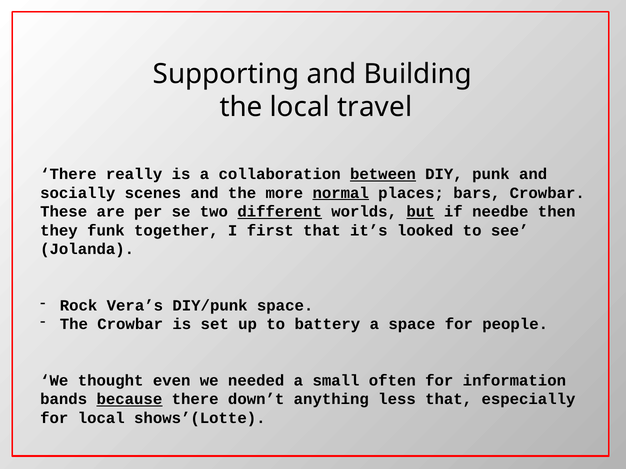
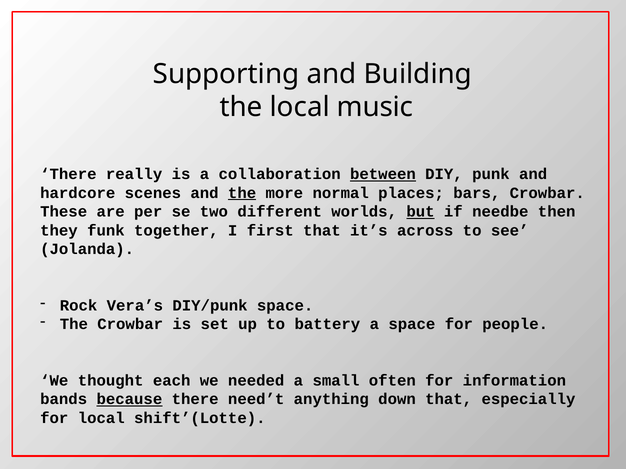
travel: travel -> music (375, 107)
socially: socially -> hardcore (78, 193)
the underline: none -> present (242, 193)
normal underline: present -> none (341, 193)
different underline: present -> none (280, 212)
looked: looked -> across (425, 231)
even: even -> each (172, 381)
down’t: down’t -> need’t (256, 400)
less: less -> down (397, 400)
shows’(Lotte: shows’(Lotte -> shift’(Lotte (200, 418)
